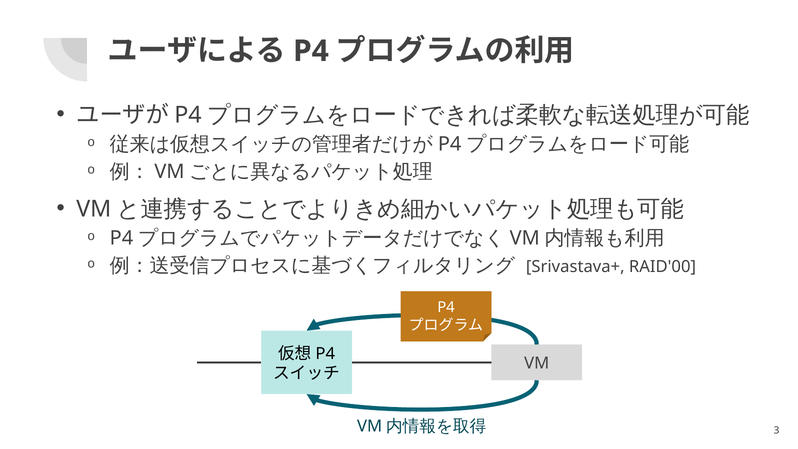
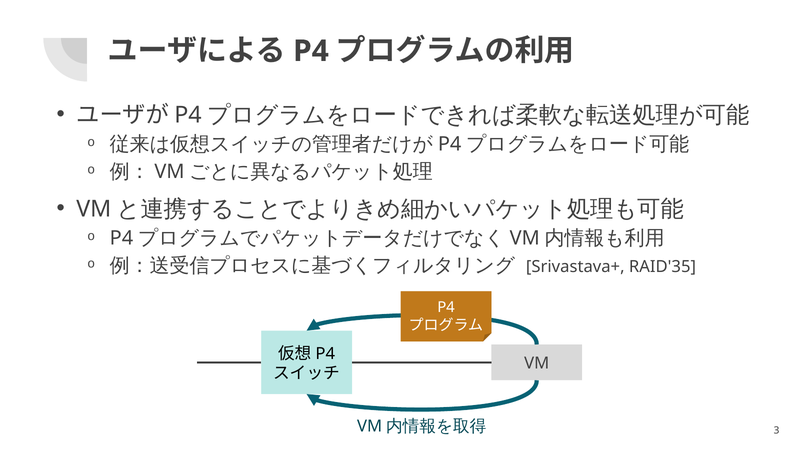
RAID'00: RAID'00 -> RAID'35 (662, 267)
